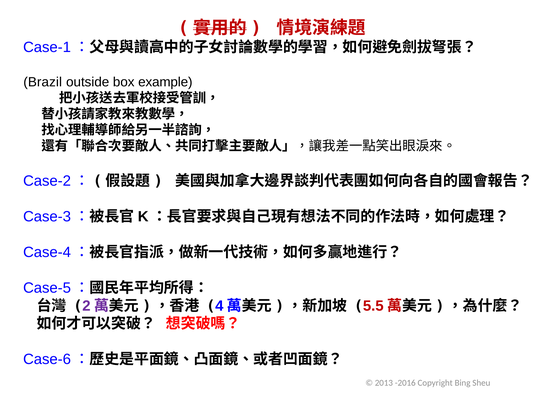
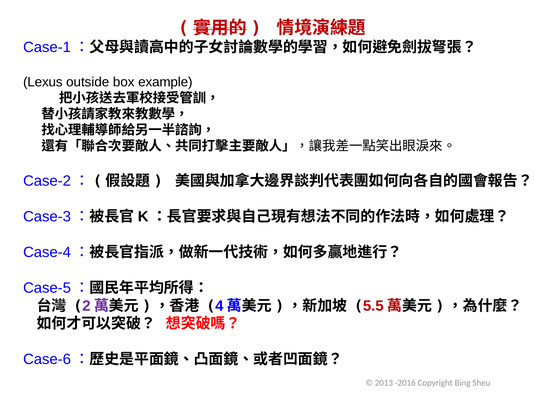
Brazil: Brazil -> Lexus (43, 82)
